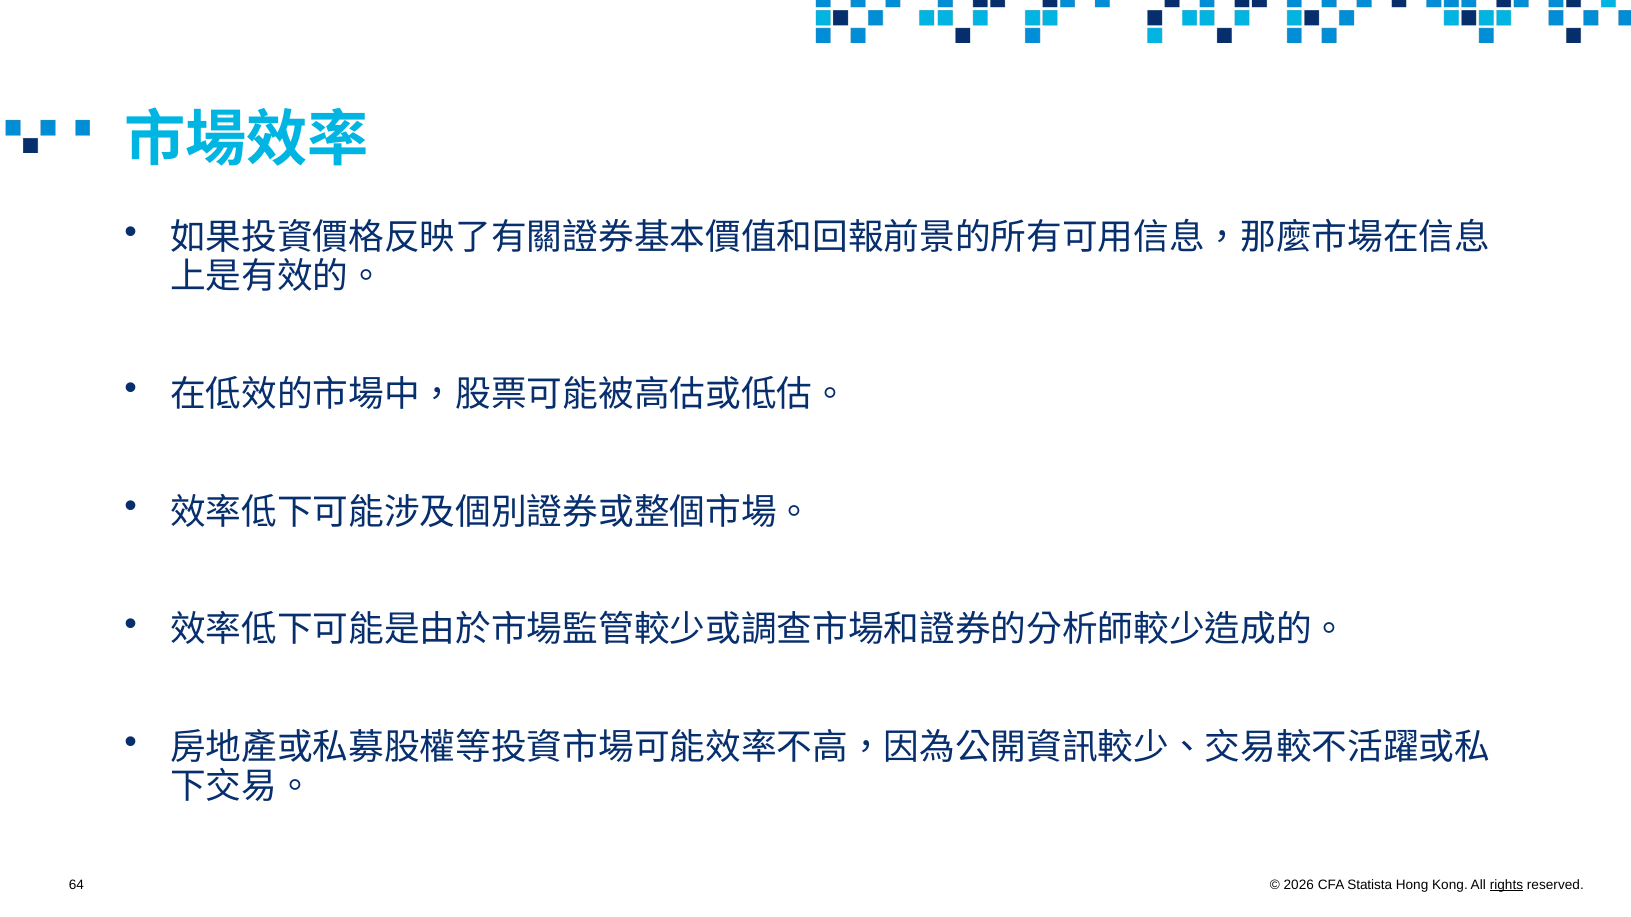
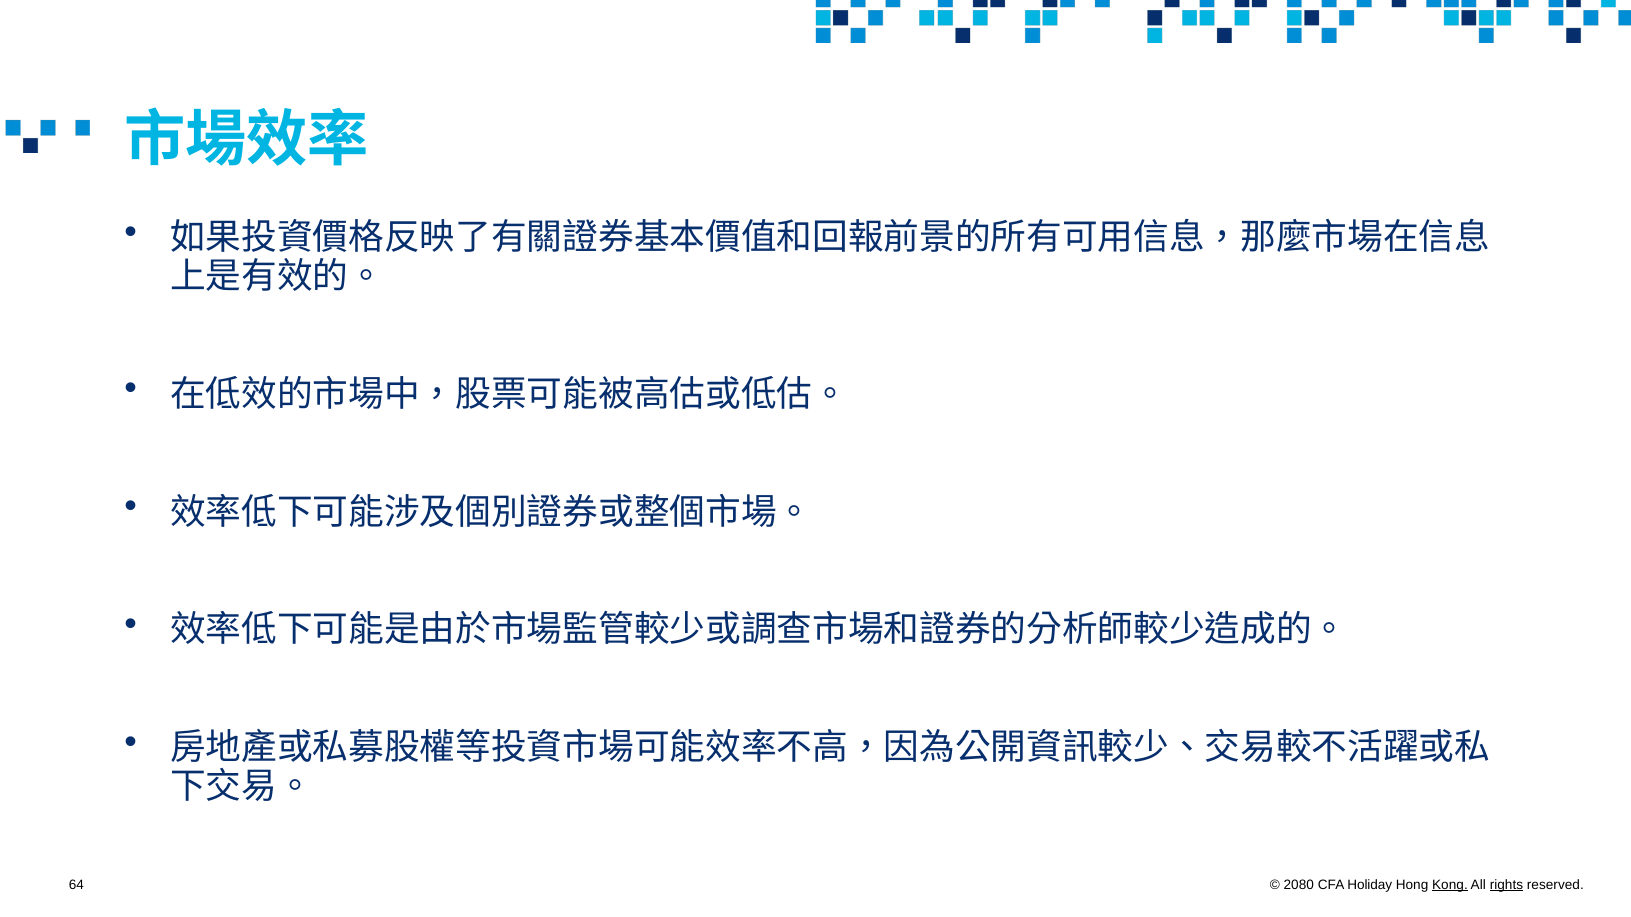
2026: 2026 -> 2080 (1299, 885)
Statista: Statista -> Holiday (1370, 885)
Kong underline: none -> present (1450, 885)
